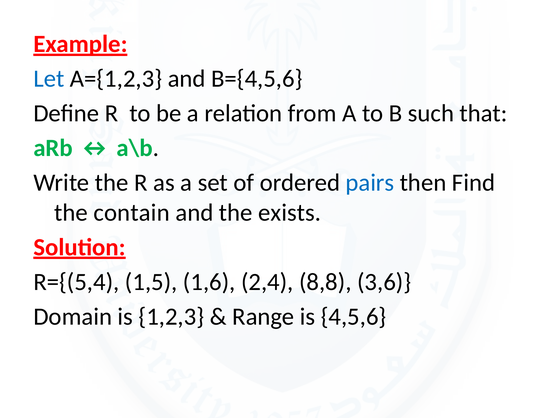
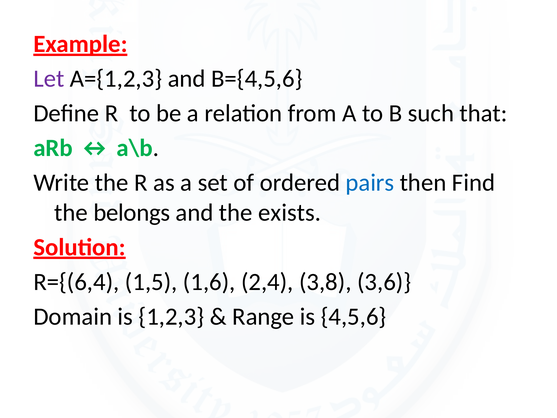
Let colour: blue -> purple (49, 79)
contain: contain -> belongs (132, 212)
R={(5,4: R={(5,4 -> R={(6,4 (76, 282)
8,8: 8,8 -> 3,8 (325, 282)
